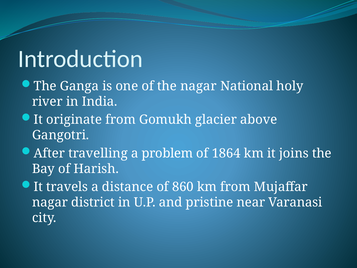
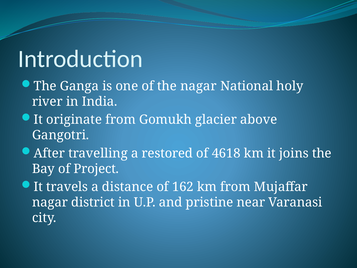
problem: problem -> restored (167, 153)
1864: 1864 -> 4618 (226, 153)
Harish: Harish -> Project (96, 169)
860: 860 -> 162 (183, 187)
